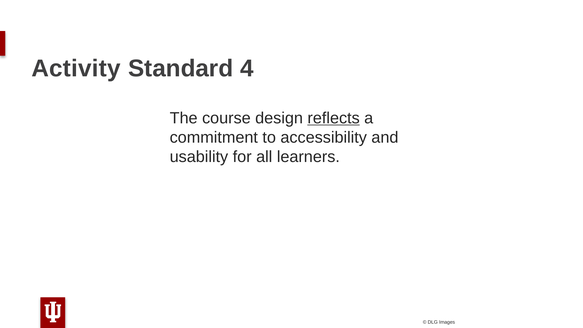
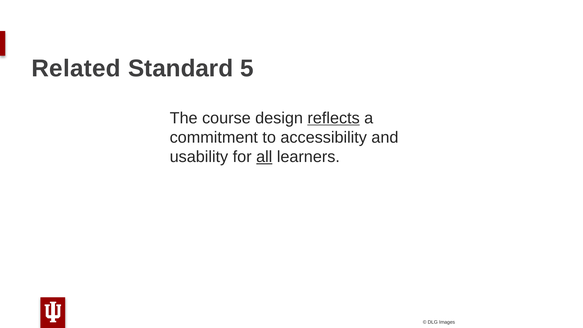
Activity: Activity -> Related (76, 69)
4: 4 -> 5 (247, 69)
all underline: none -> present (264, 157)
